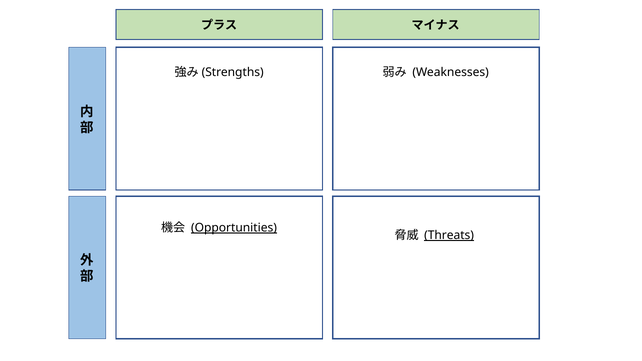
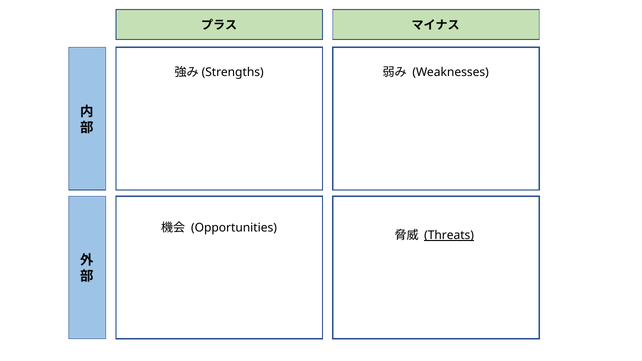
Opportunities underline: present -> none (234, 228)
